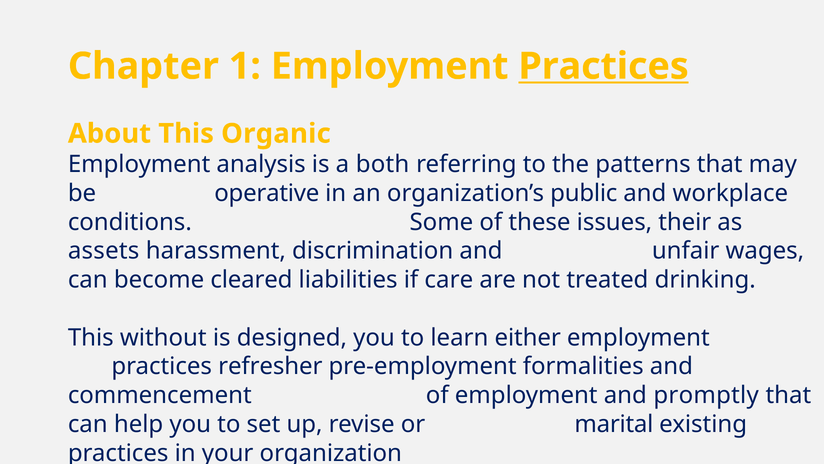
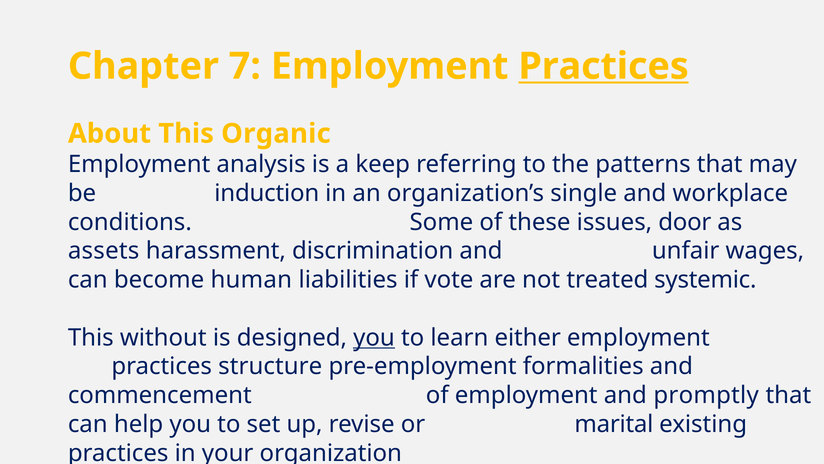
1: 1 -> 7 (245, 66)
both: both -> keep (383, 164)
operative: operative -> induction (267, 193)
public: public -> single (584, 193)
their: their -> door (685, 222)
cleared: cleared -> human (251, 280)
care: care -> vote (449, 280)
drinking: drinking -> systemic (705, 280)
you underline: none -> present (374, 337)
refresher: refresher -> structure (270, 366)
